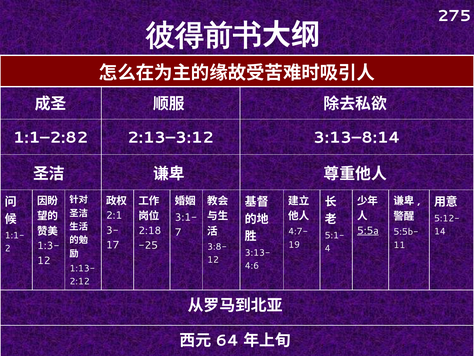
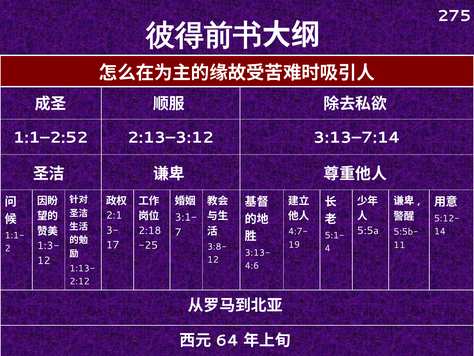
1:1–2:82: 1:1–2:82 -> 1:1–2:52 (51, 138)
3:13–8:14: 3:13–8:14 -> 3:13–7:14 (357, 138)
5:5a underline: present -> none (368, 230)
